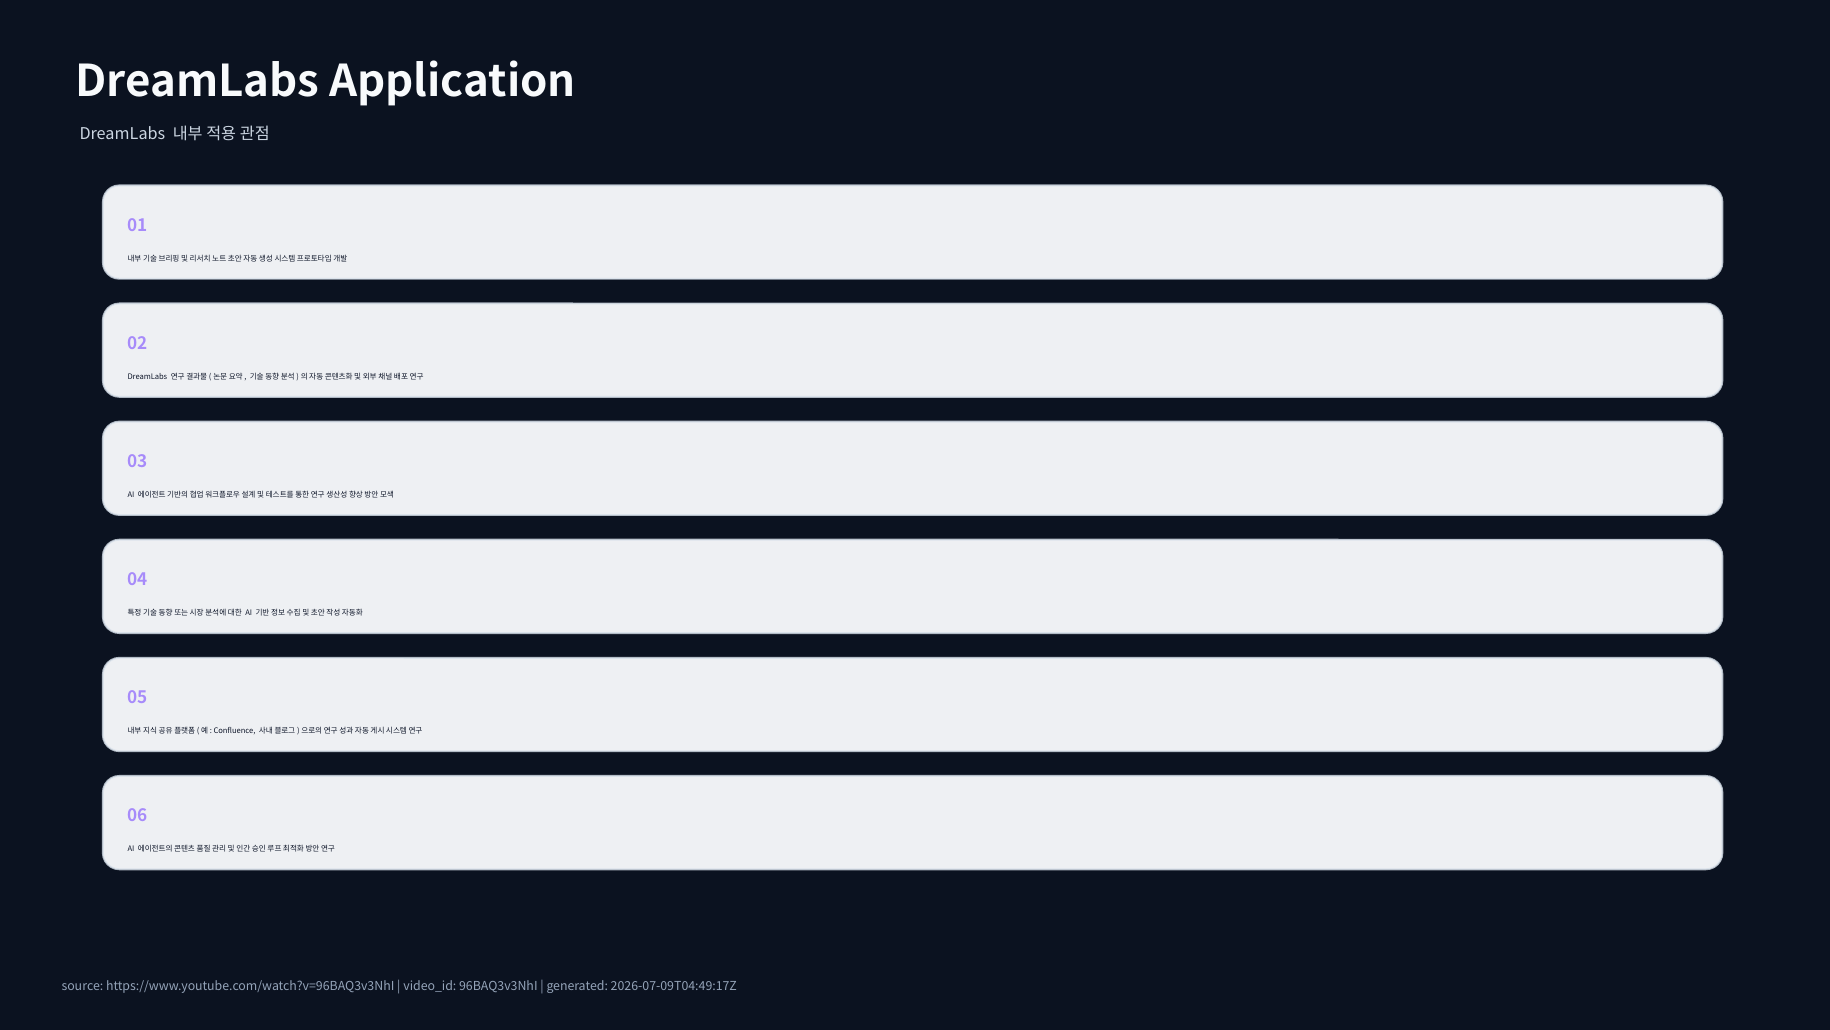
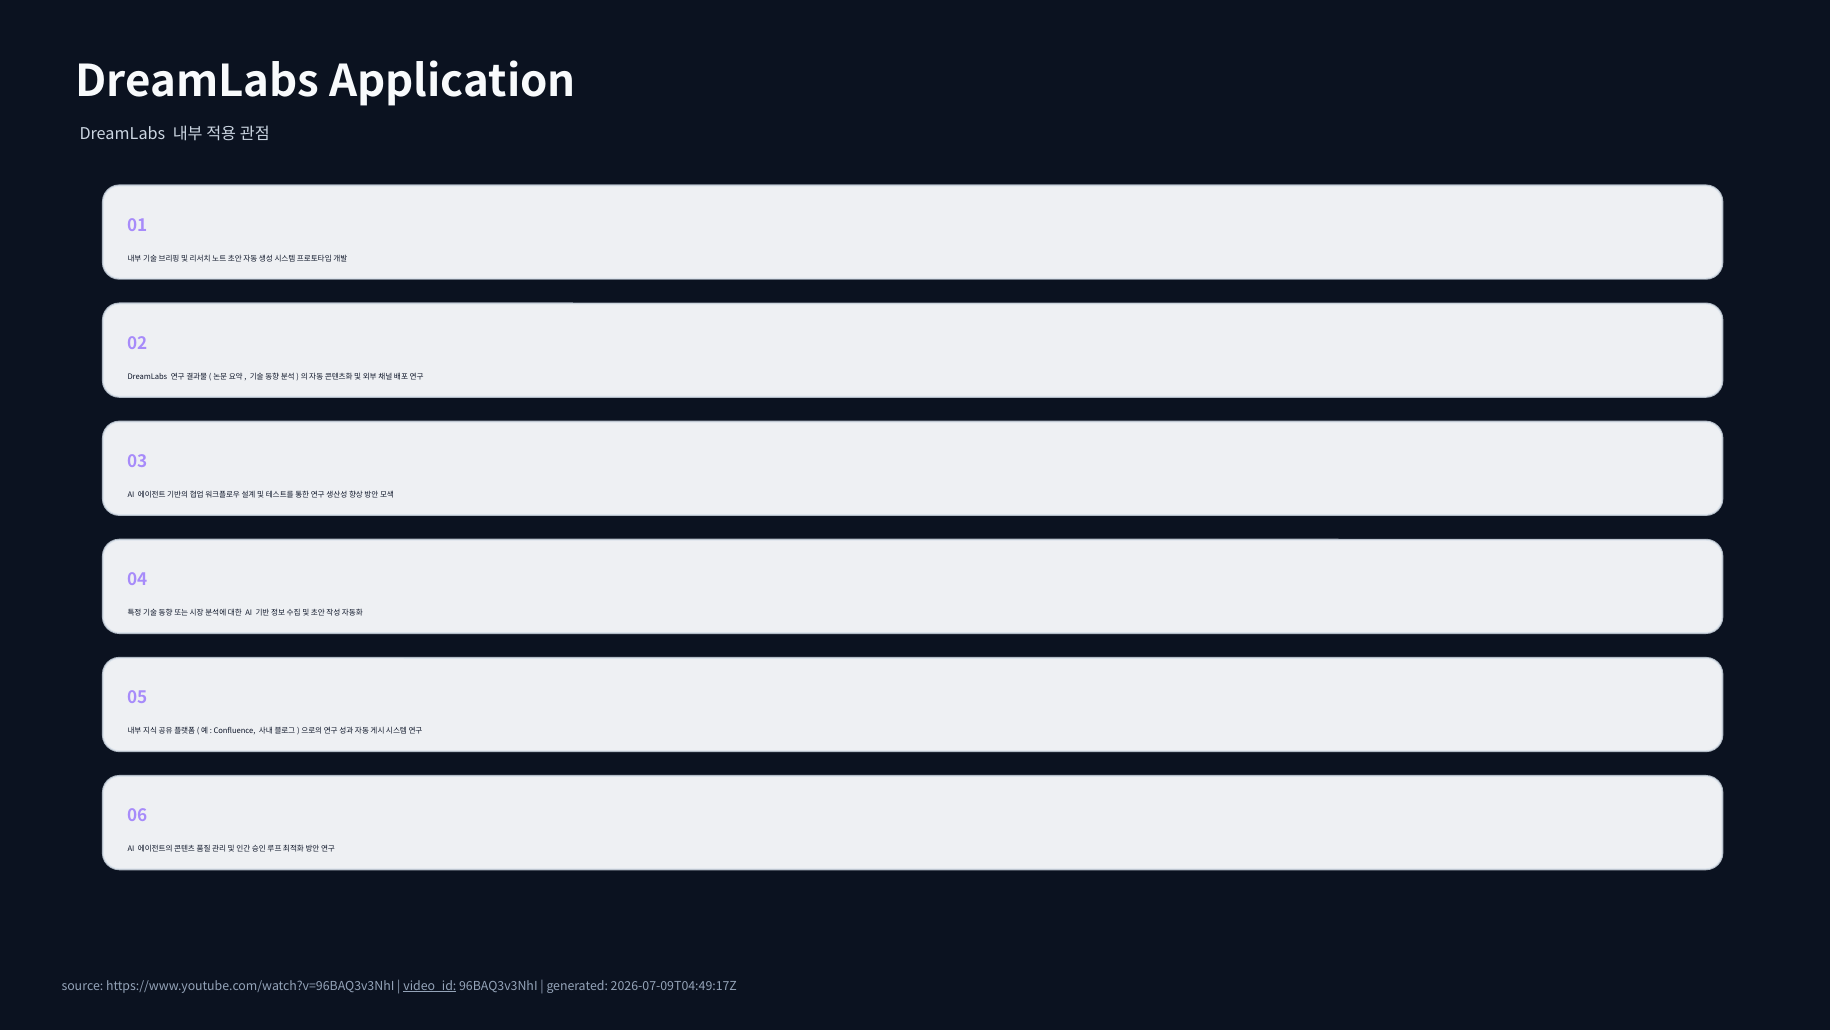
video_id underline: none -> present (430, 986)
